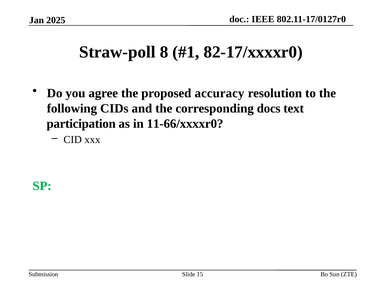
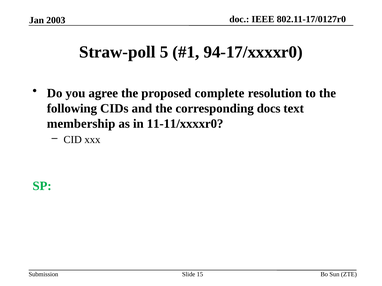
2025: 2025 -> 2003 (56, 20)
8: 8 -> 5 (164, 52)
82-17/xxxxr0: 82-17/xxxxr0 -> 94-17/xxxxr0 (253, 52)
accuracy: accuracy -> complete (220, 93)
participation: participation -> membership (81, 124)
11-66/xxxxr0: 11-66/xxxxr0 -> 11-11/xxxxr0 (185, 124)
